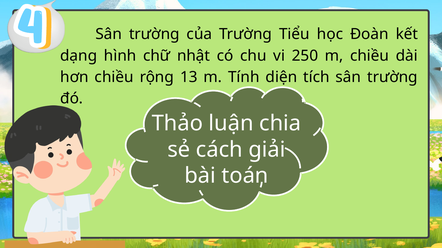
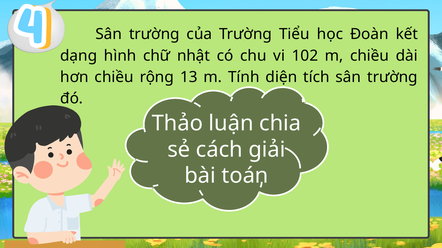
250: 250 -> 102 (305, 56)
